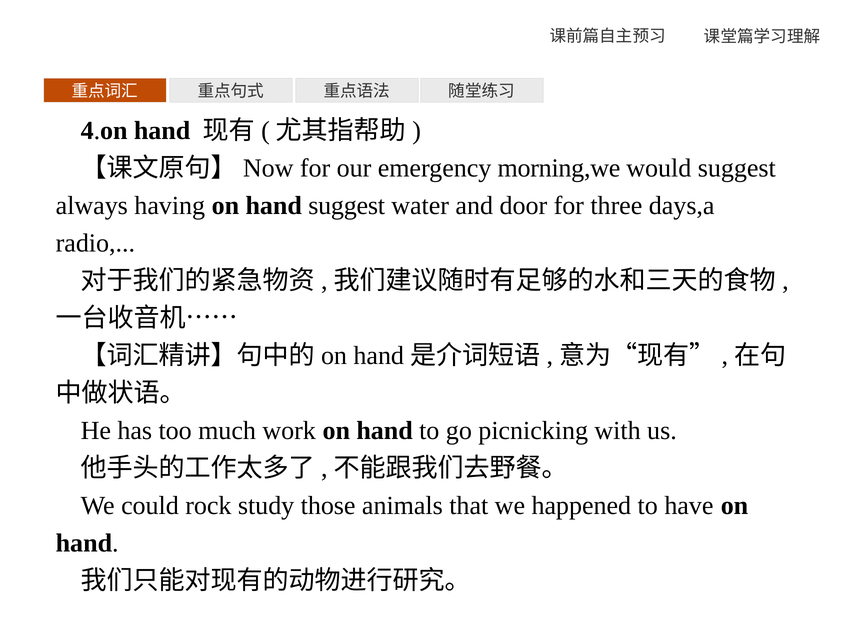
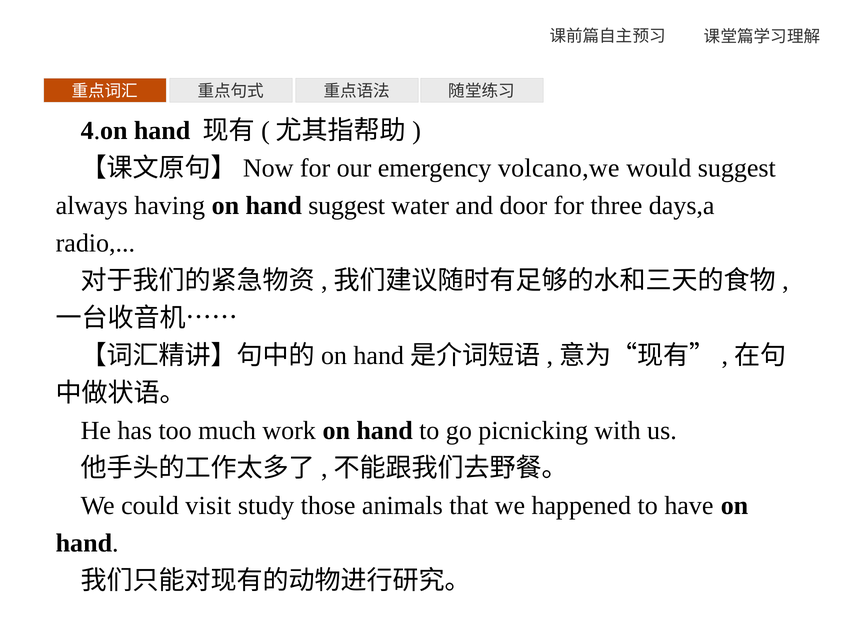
morning,we: morning,we -> volcano,we (559, 168)
rock: rock -> visit (208, 506)
